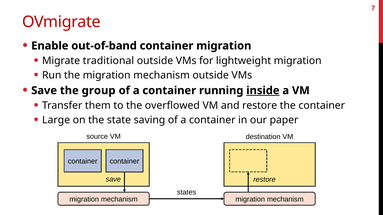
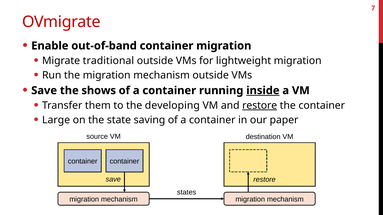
group: group -> shows (99, 91)
overflowed: overflowed -> developing (172, 106)
restore underline: none -> present (260, 106)
